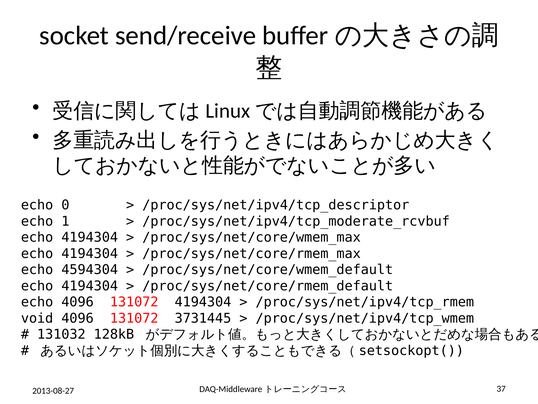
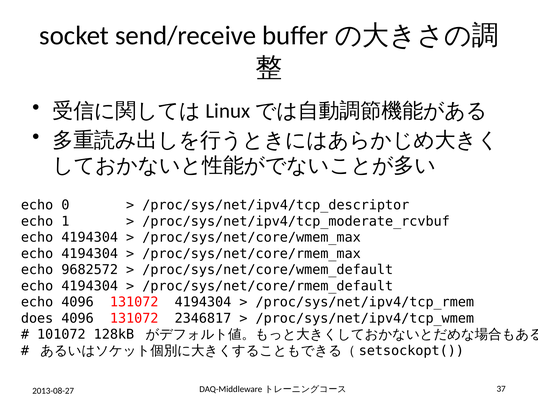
4594304: 4594304 -> 9682572 (90, 269)
void: void -> does (37, 318)
3731445: 3731445 -> 2346817 (203, 318)
131032: 131032 -> 101072 (61, 334)
